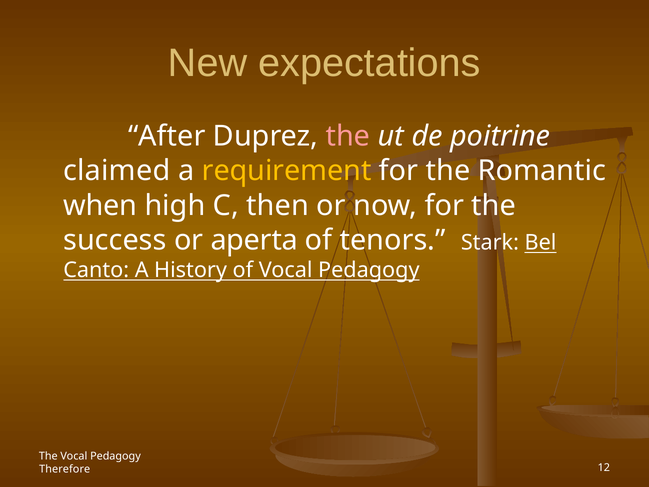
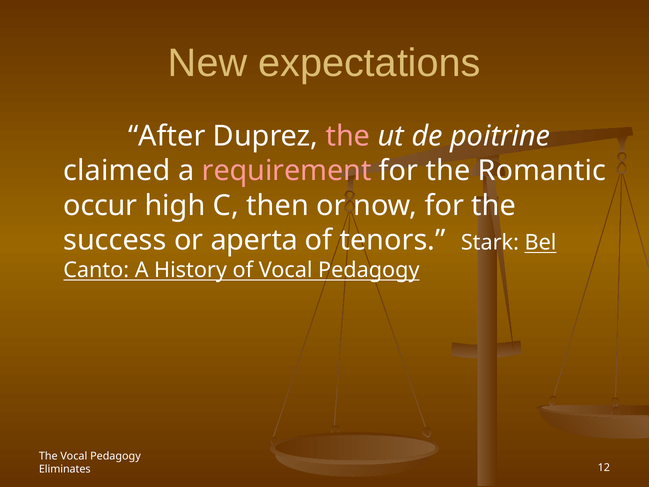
requirement colour: yellow -> pink (287, 171)
when: when -> occur (100, 205)
Therefore: Therefore -> Eliminates (65, 469)
